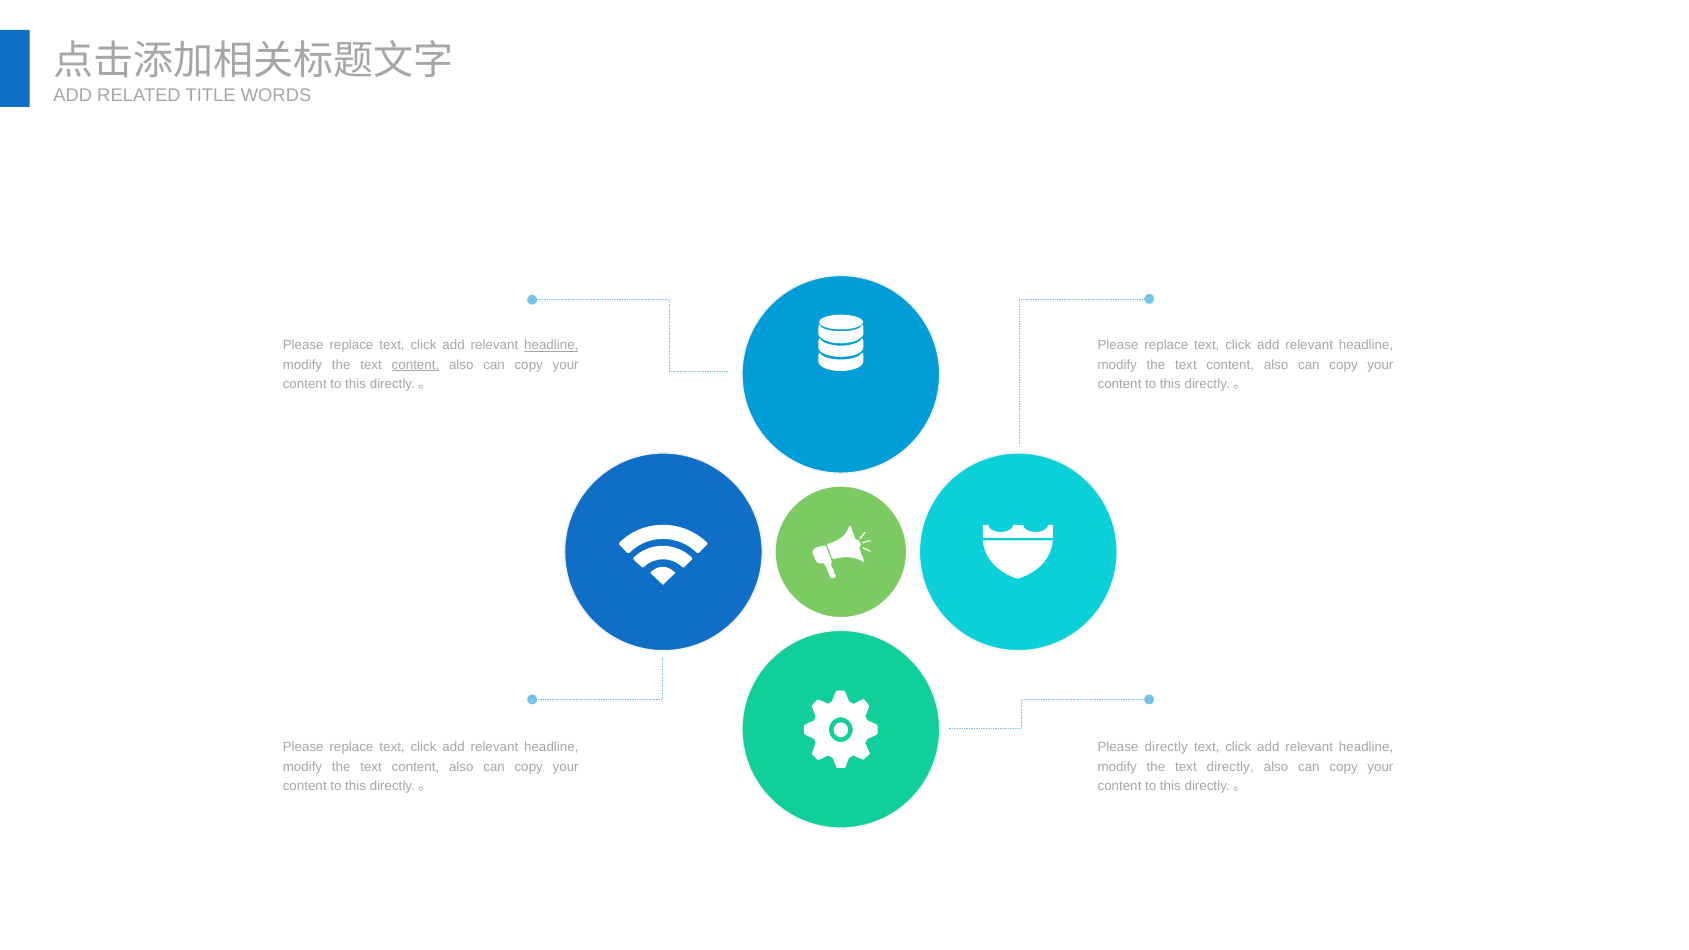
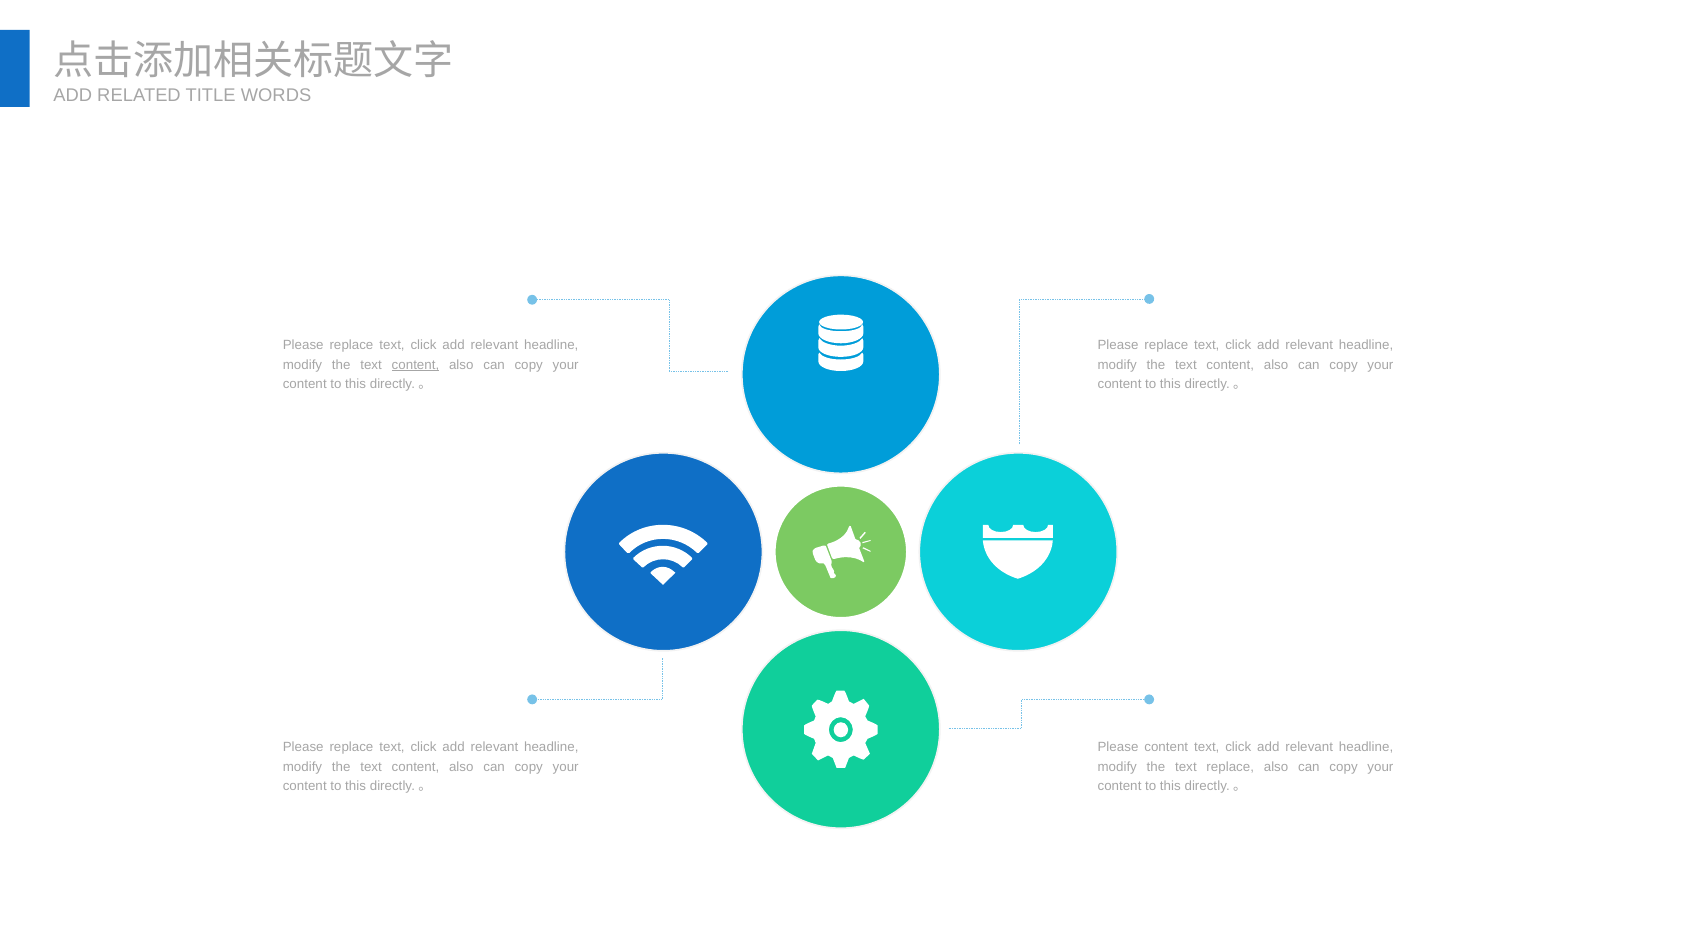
headline underline: present -> none (551, 346)
Please directly: directly -> content (1166, 747)
text directly: directly -> replace (1230, 767)
